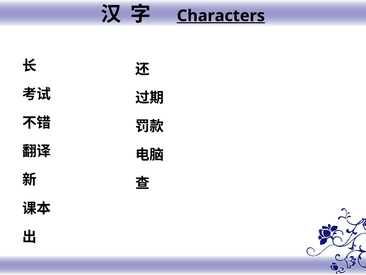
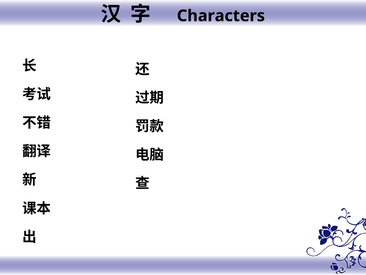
Characters underline: present -> none (221, 16)
